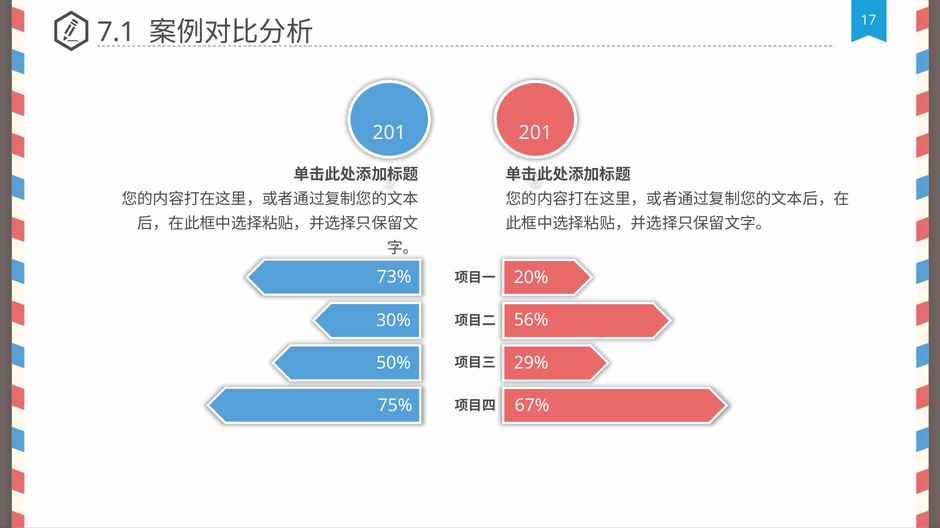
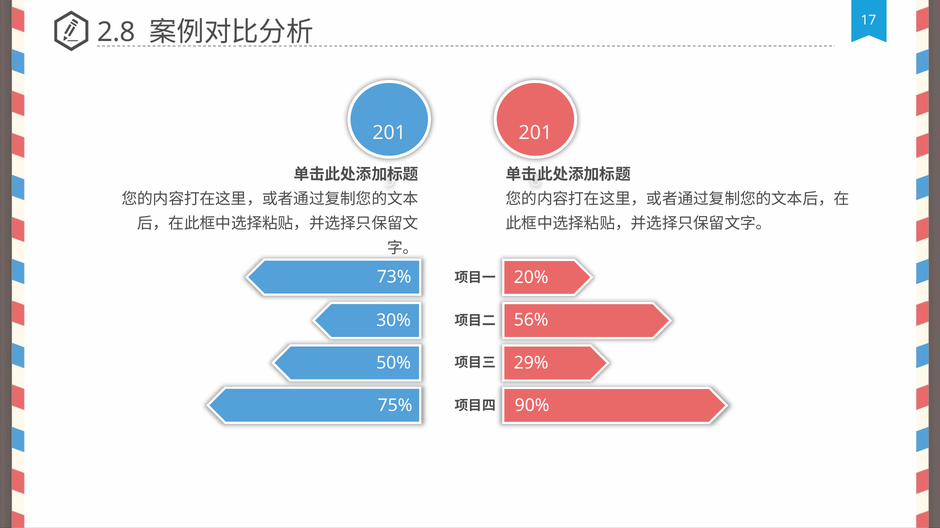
7.1: 7.1 -> 2.8 (116, 32)
67%: 67% -> 90% (532, 406)
